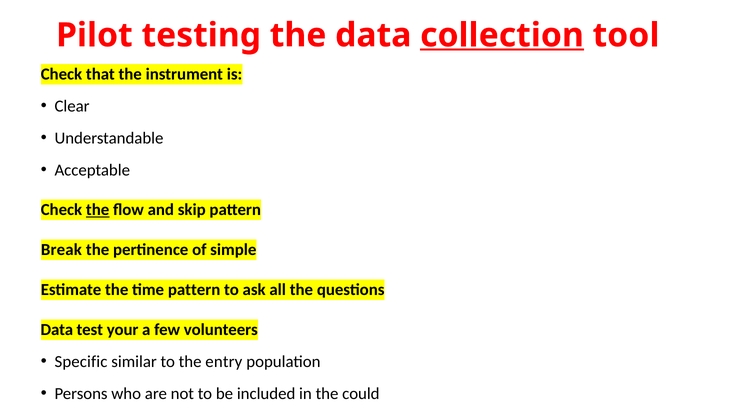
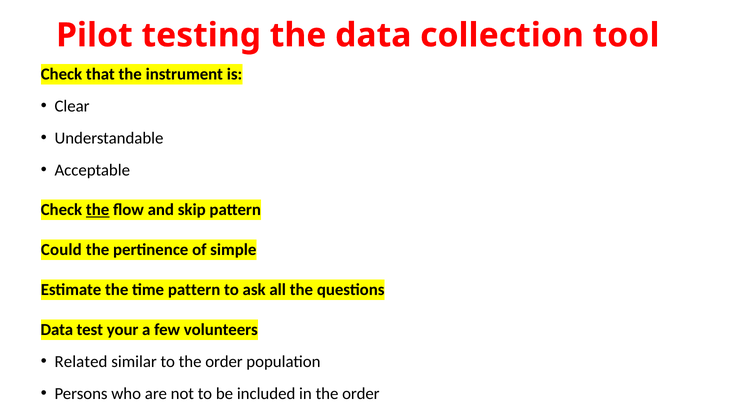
collection underline: present -> none (502, 35)
Break: Break -> Could (61, 250)
Specific: Specific -> Related (81, 362)
to the entry: entry -> order (224, 362)
in the could: could -> order (361, 394)
